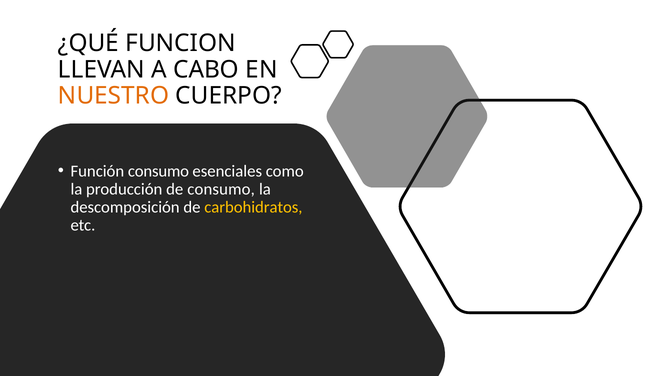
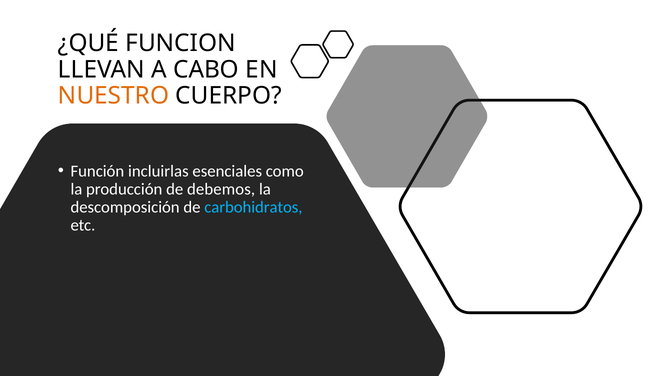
Función consumo: consumo -> incluirlas (158, 171)
de consumo: consumo -> debemos (221, 189)
carbohidratos colour: yellow -> light blue (253, 207)
